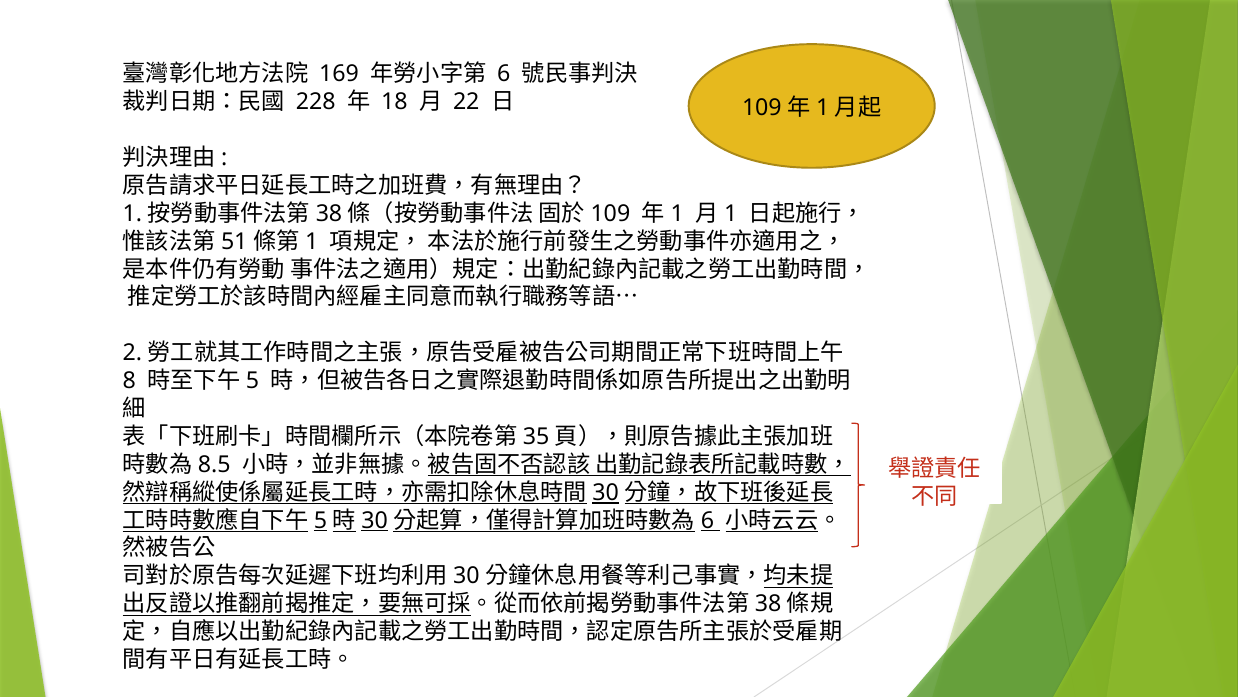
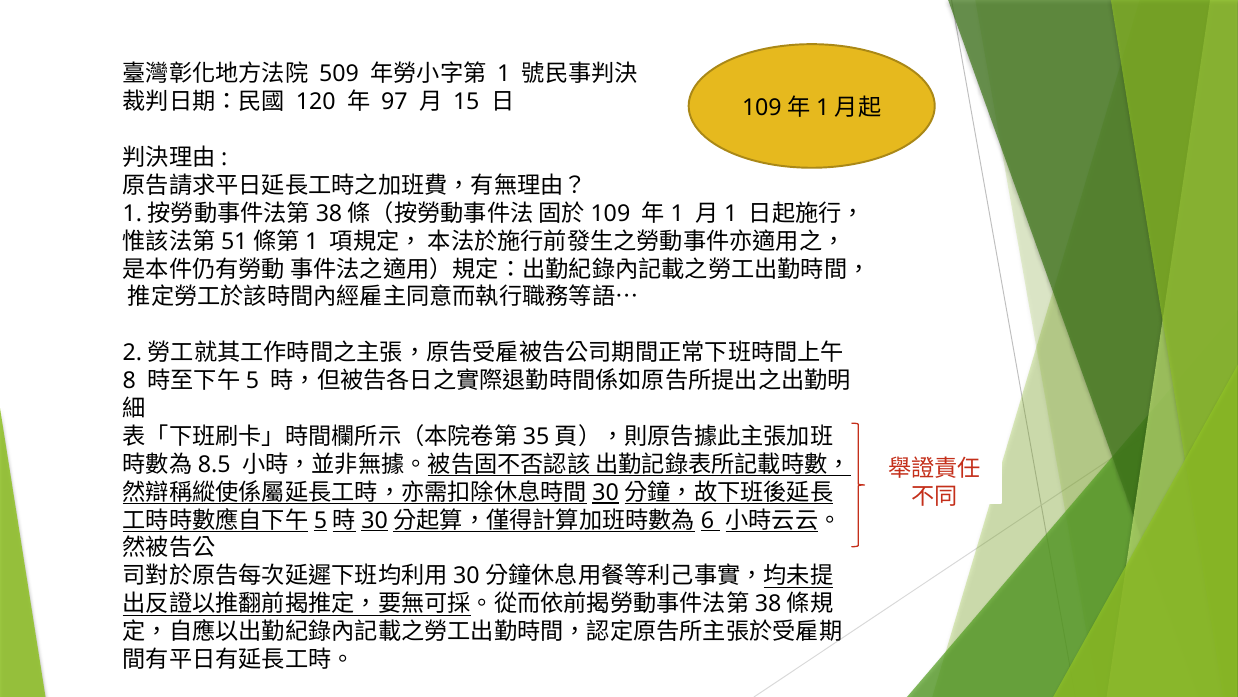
169: 169 -> 509 (339, 74)
6: 6 -> 1 (504, 74)
228: 228 -> 120 (316, 102)
18: 18 -> 97 (394, 102)
22: 22 -> 15 (466, 102)
